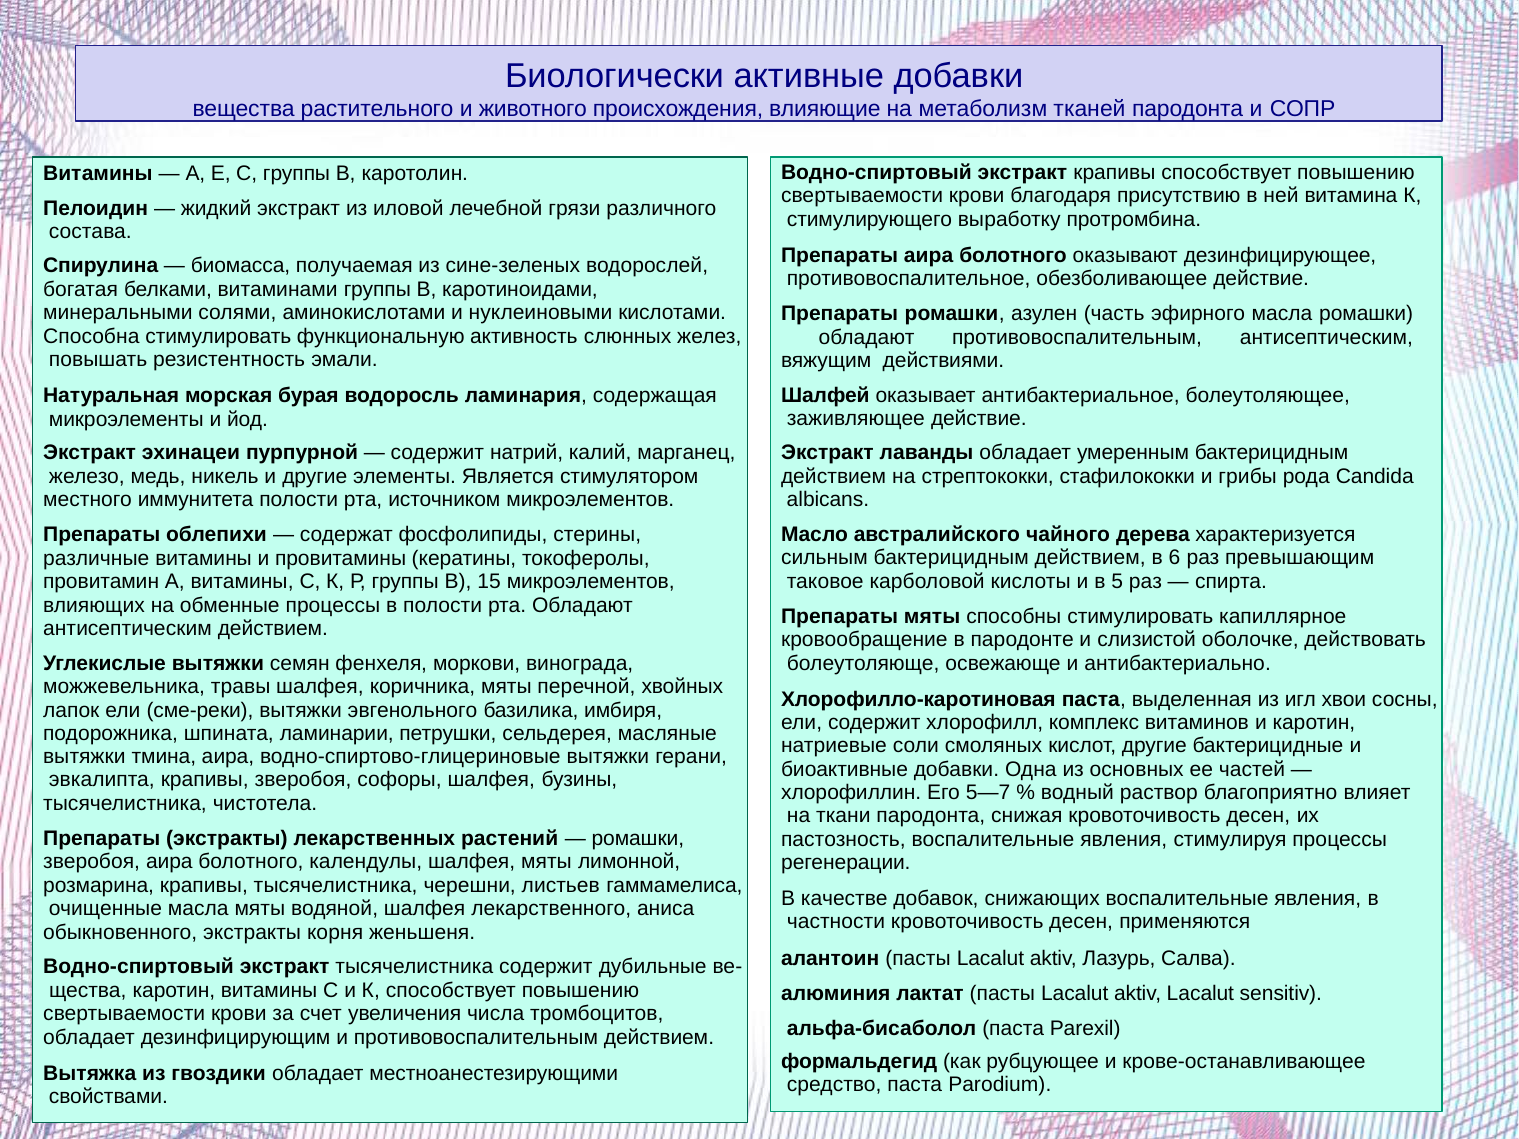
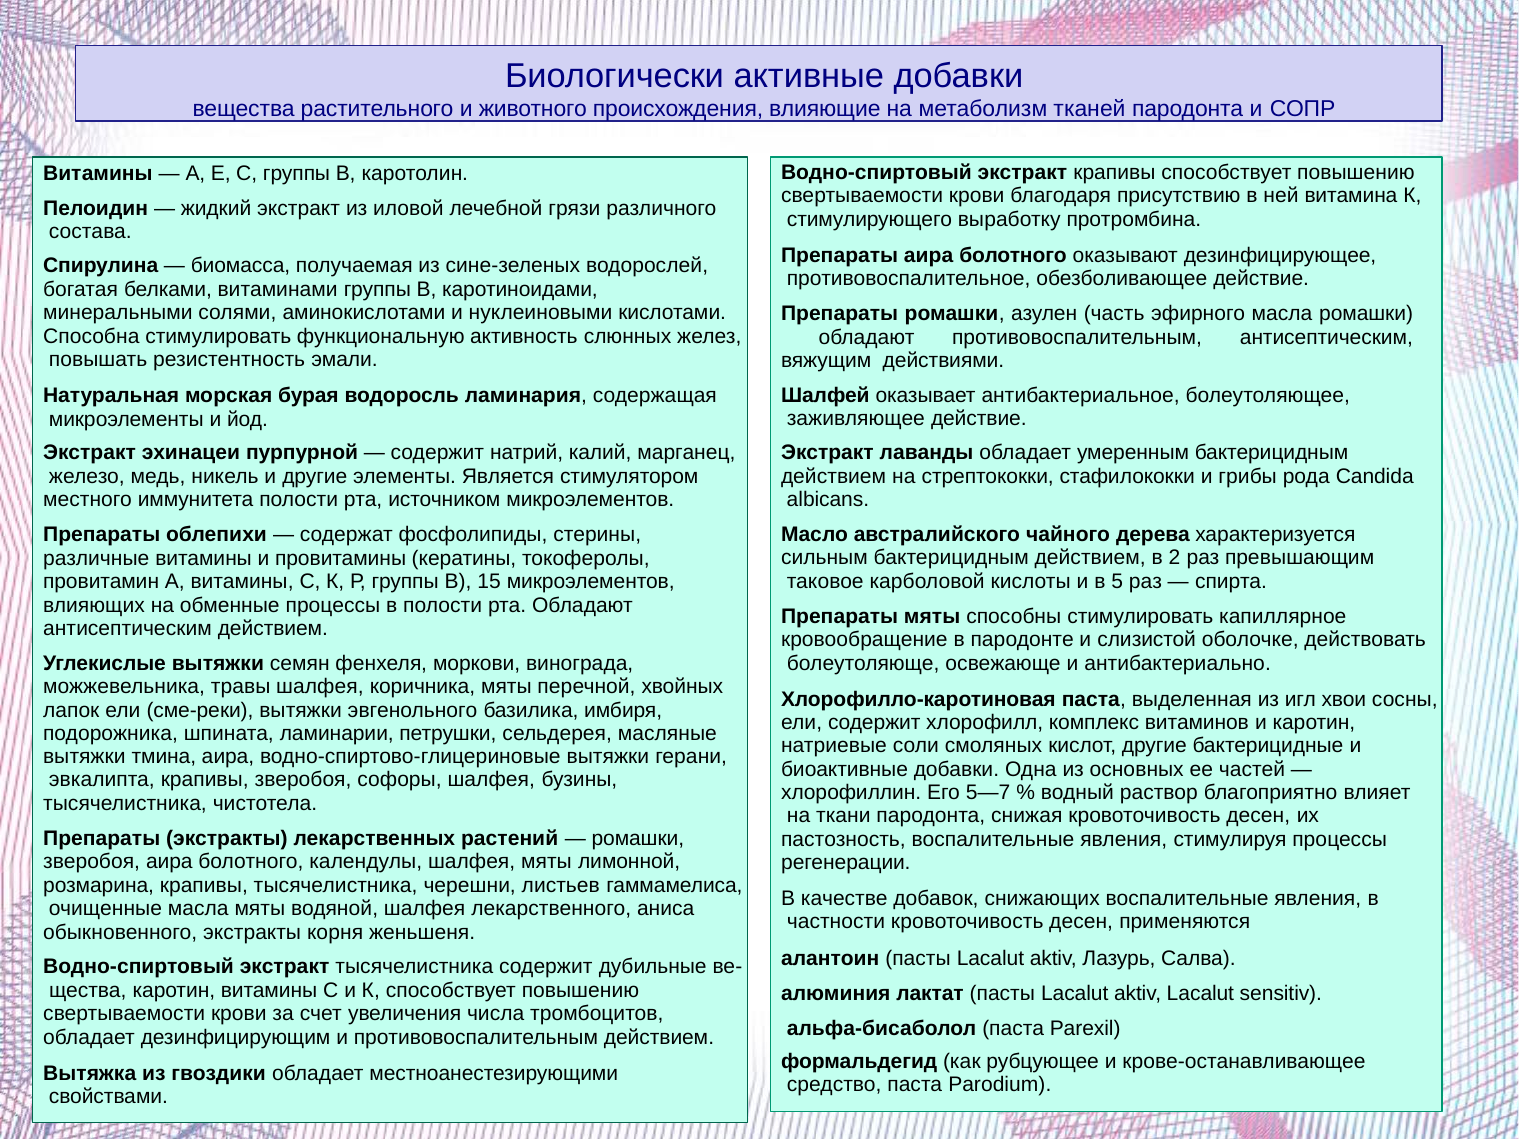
6: 6 -> 2 (1174, 558)
